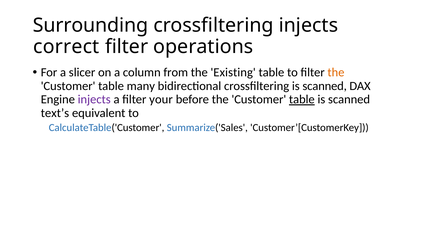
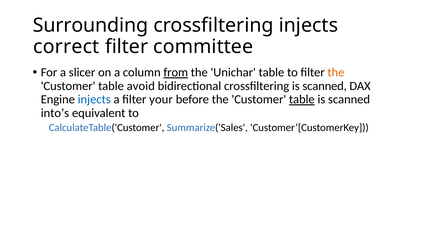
operations: operations -> committee (203, 47)
from underline: none -> present (176, 73)
Existing: Existing -> Unichar (233, 73)
many: many -> avoid (141, 86)
injects colour: purple -> blue (94, 100)
text’s: text’s -> into’s (55, 113)
